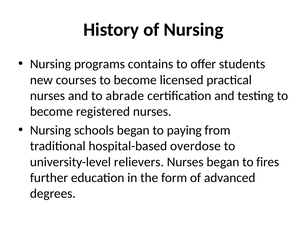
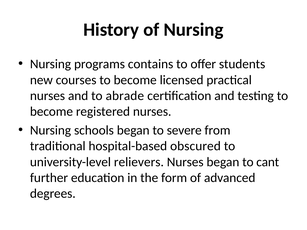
paying: paying -> severe (184, 130)
overdose: overdose -> obscured (195, 146)
fires: fires -> cant (268, 162)
